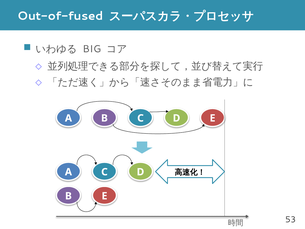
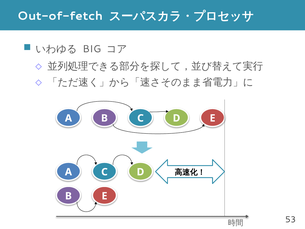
Out-of-fused: Out-of-fused -> Out-of-fetch (60, 16)
